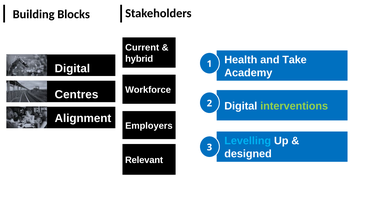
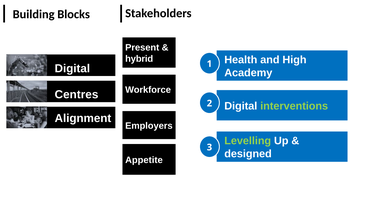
Current: Current -> Present (142, 48)
Take: Take -> High (294, 60)
Levelling colour: light blue -> light green (248, 141)
Relevant: Relevant -> Appetite (144, 160)
